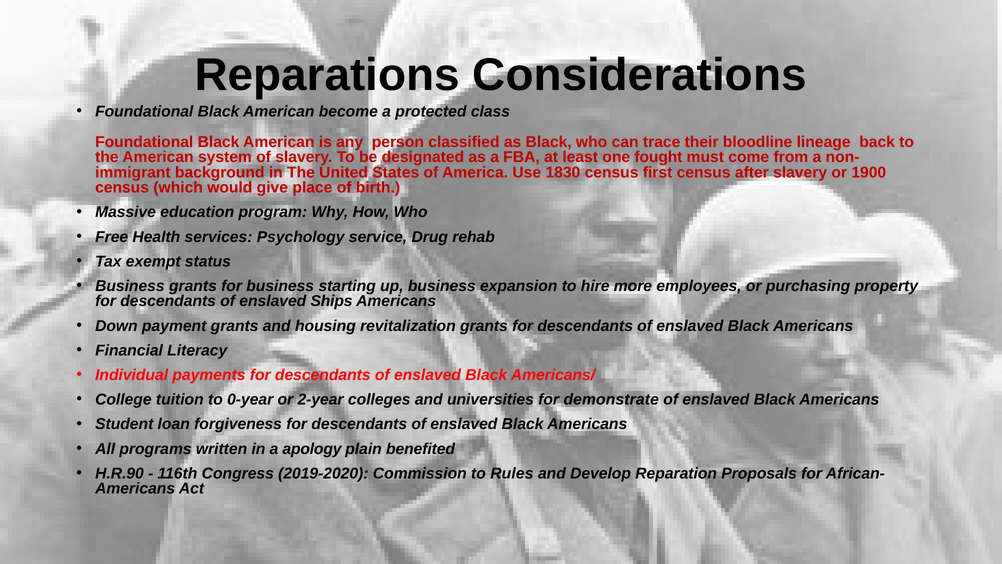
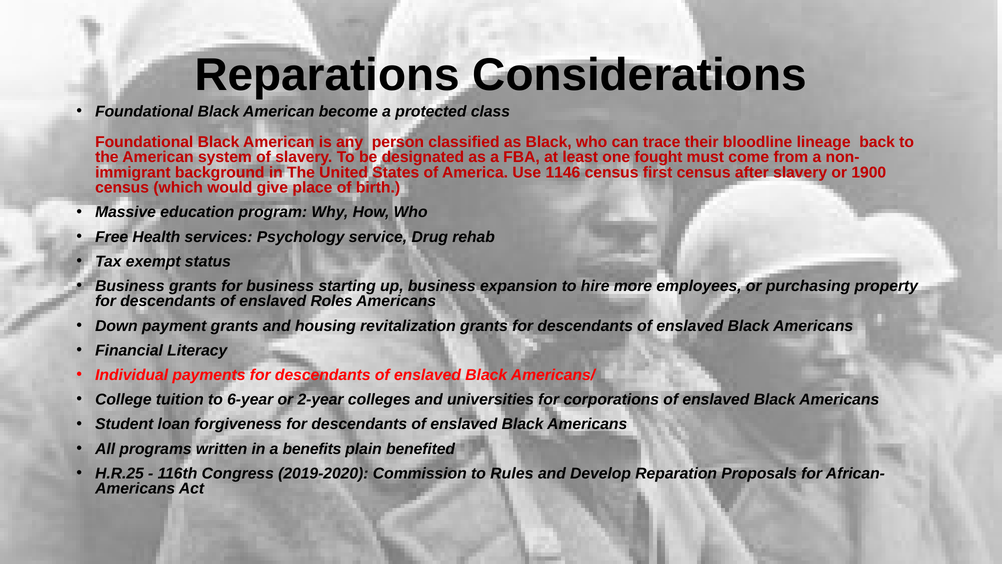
1830: 1830 -> 1146 (563, 172)
Ships: Ships -> Roles (332, 301)
0-year: 0-year -> 6-year (250, 399)
demonstrate: demonstrate -> corporations (611, 399)
apology: apology -> benefits (312, 449)
H.R.90: H.R.90 -> H.R.25 (119, 473)
